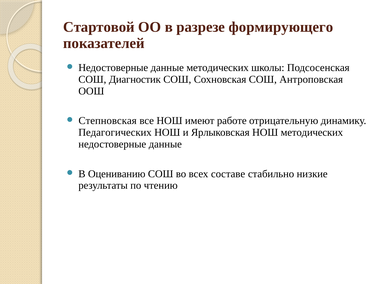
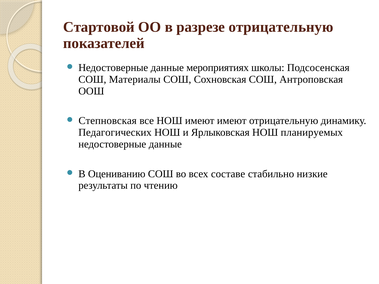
разрезе формирующего: формирующего -> отрицательную (281, 27)
данные методических: методических -> мероприятиях (218, 68)
Диагностик: Диагностик -> Материалы (135, 80)
имеют работе: работе -> имеют (232, 121)
НОШ методических: методических -> планируемых (312, 133)
